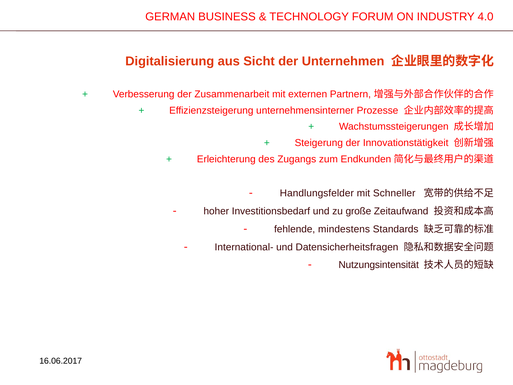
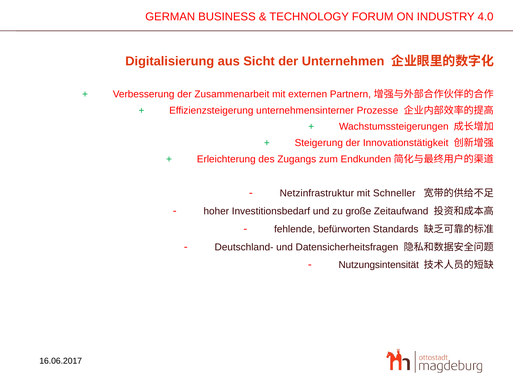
Handlungsfelder: Handlungsfelder -> Netzinfrastruktur (317, 193)
mindestens: mindestens -> befürworten (344, 229)
International-: International- -> Deutschland- (244, 247)
